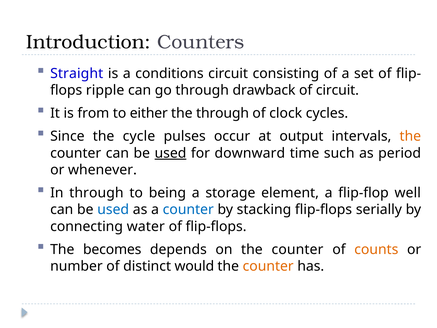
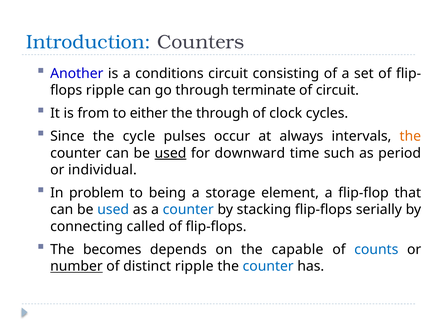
Introduction colour: black -> blue (88, 42)
Straight: Straight -> Another (77, 73)
drawback: drawback -> terminate (264, 90)
output: output -> always (301, 136)
whenever: whenever -> individual (102, 170)
In through: through -> problem (97, 193)
well: well -> that (408, 193)
water: water -> called (146, 226)
on the counter: counter -> capable (297, 249)
counts colour: orange -> blue (376, 249)
number underline: none -> present (76, 266)
distinct would: would -> ripple (194, 266)
counter colour: orange -> blue (268, 266)
